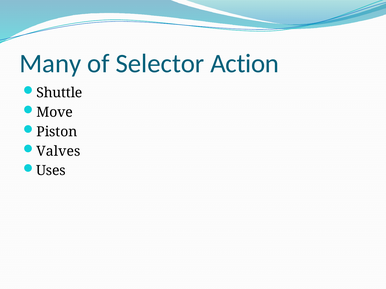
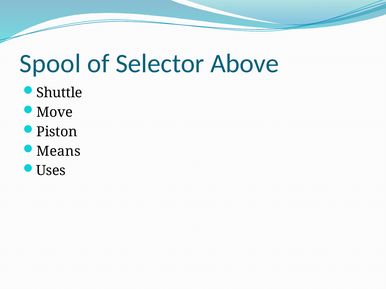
Many: Many -> Spool (50, 64)
Action: Action -> Above (245, 64)
Valves: Valves -> Means (58, 151)
